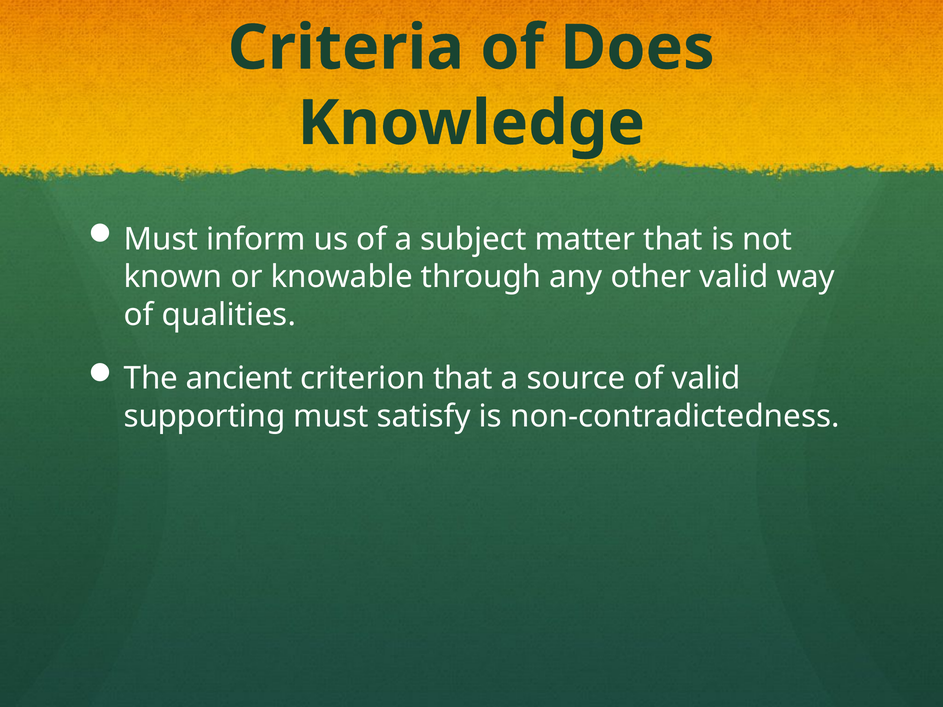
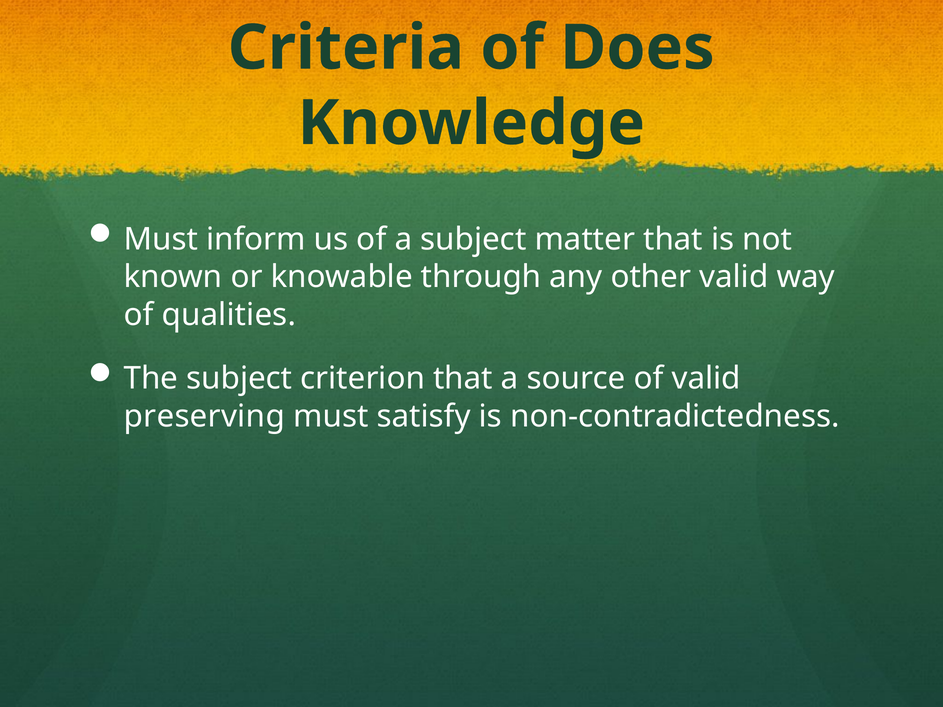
The ancient: ancient -> subject (239, 379)
supporting: supporting -> preserving (204, 416)
